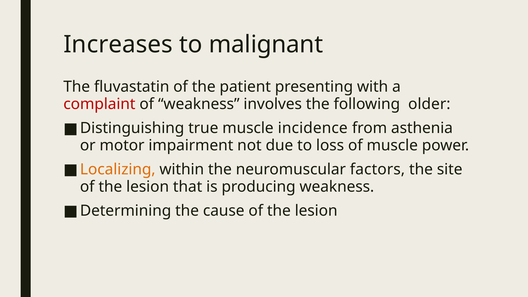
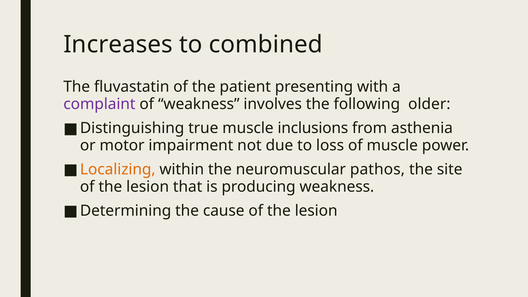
malignant: malignant -> combined (266, 44)
complaint colour: red -> purple (99, 104)
incidence: incidence -> inclusions (313, 128)
factors: factors -> pathos (377, 169)
